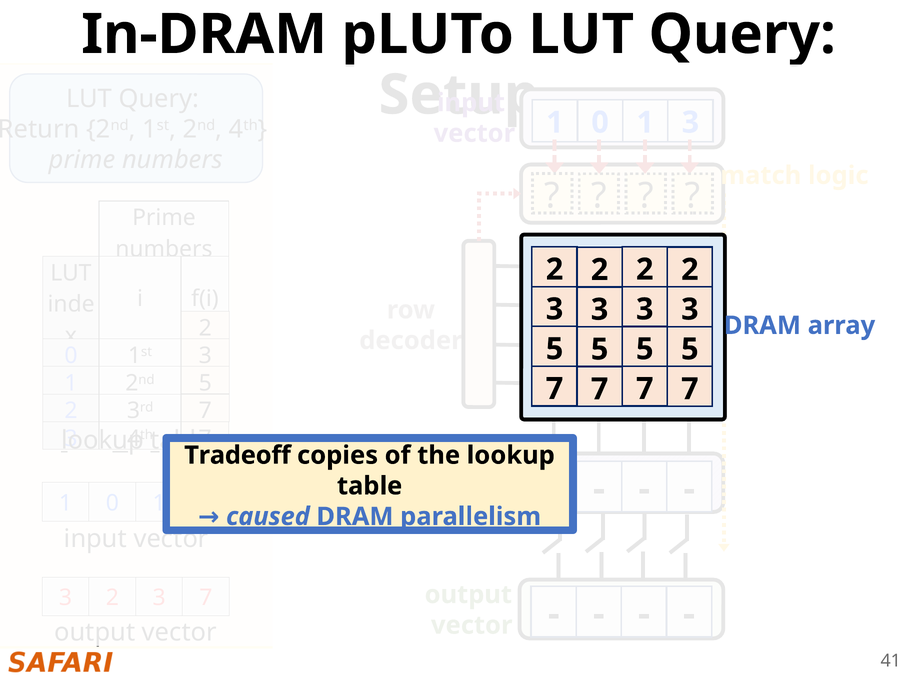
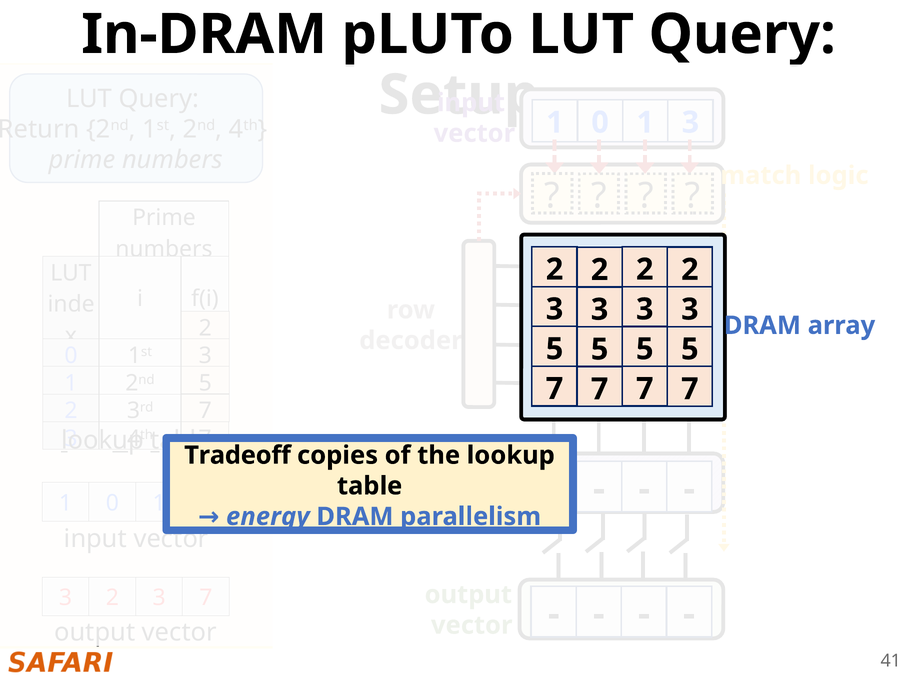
caused: caused -> energy (268, 516)
